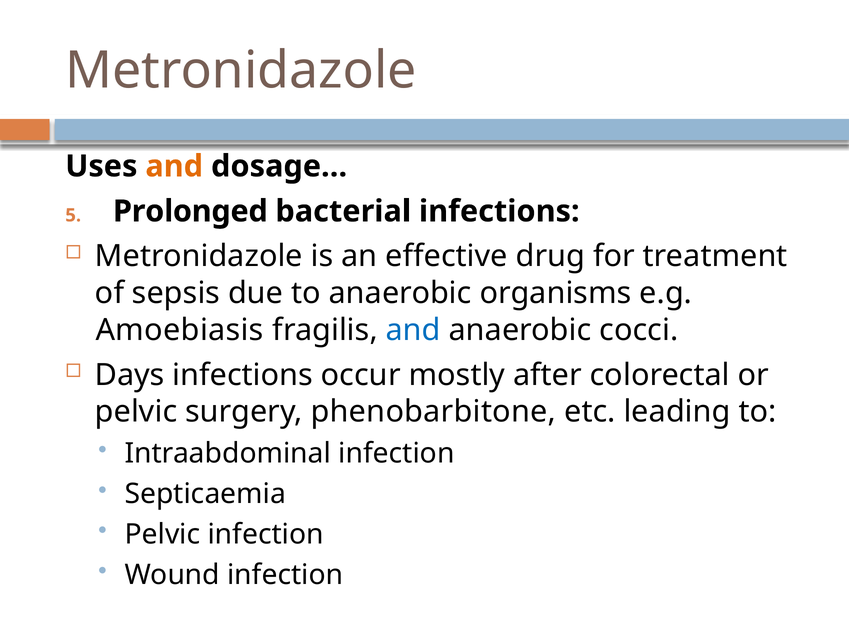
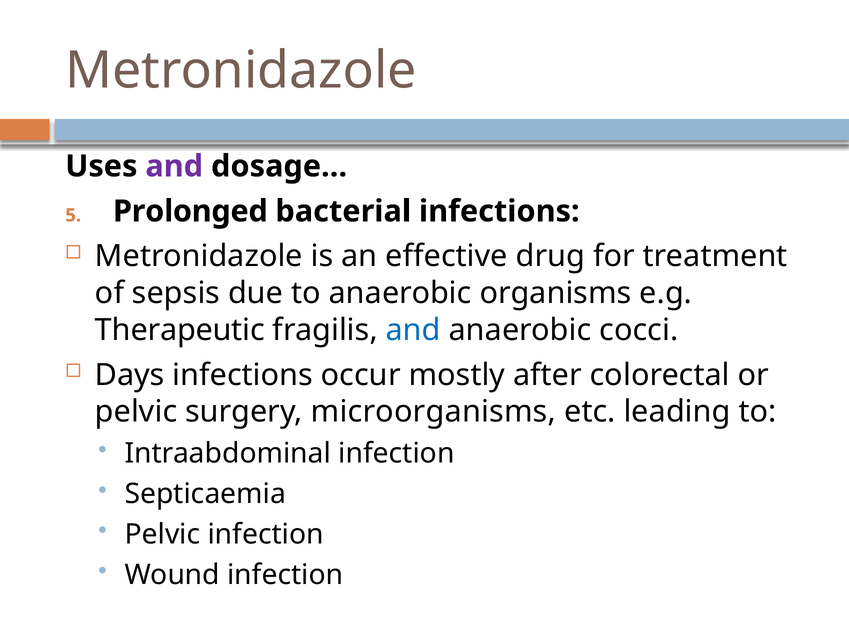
and colour: orange -> purple (174, 166)
Amoebiasis: Amoebiasis -> Therapeutic (180, 330)
phenobarbitone: phenobarbitone -> microorganisms (433, 412)
